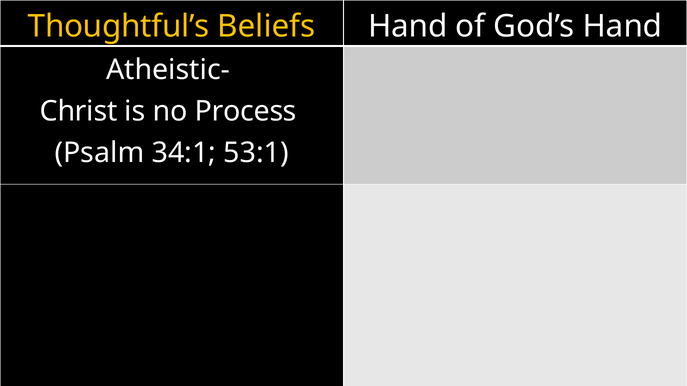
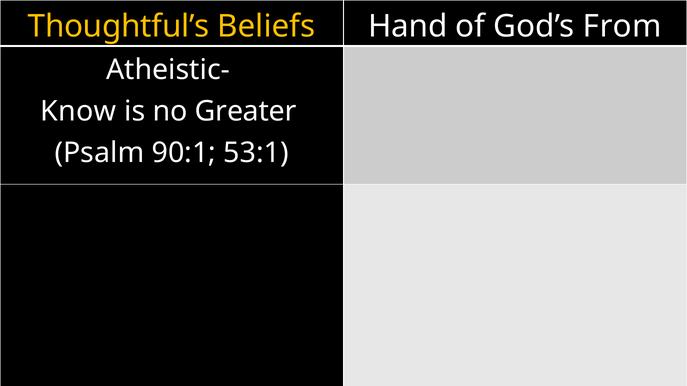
God’s Hand: Hand -> From (622, 26)
Christ: Christ -> Know (78, 112)
Process: Process -> Greater (246, 112)
34:1: 34:1 -> 90:1 (184, 153)
